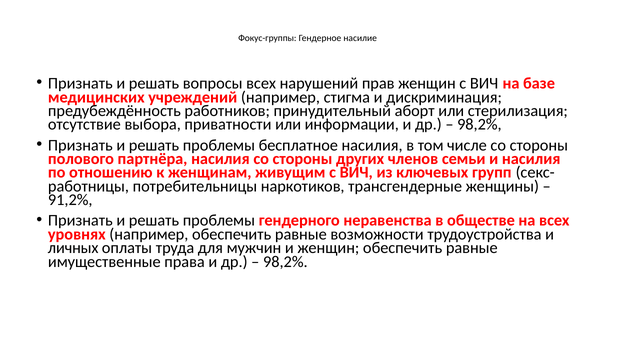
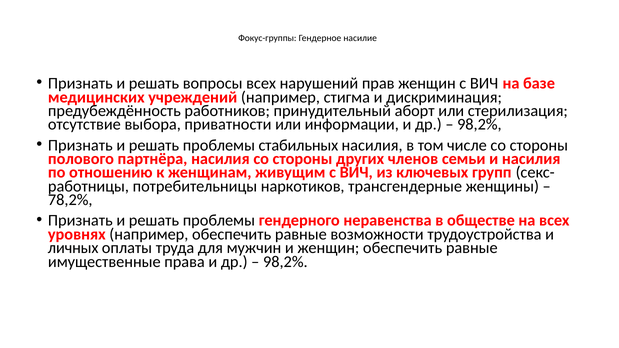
бесплатное: бесплатное -> стабильных (298, 145)
91,2%: 91,2% -> 78,2% (70, 200)
